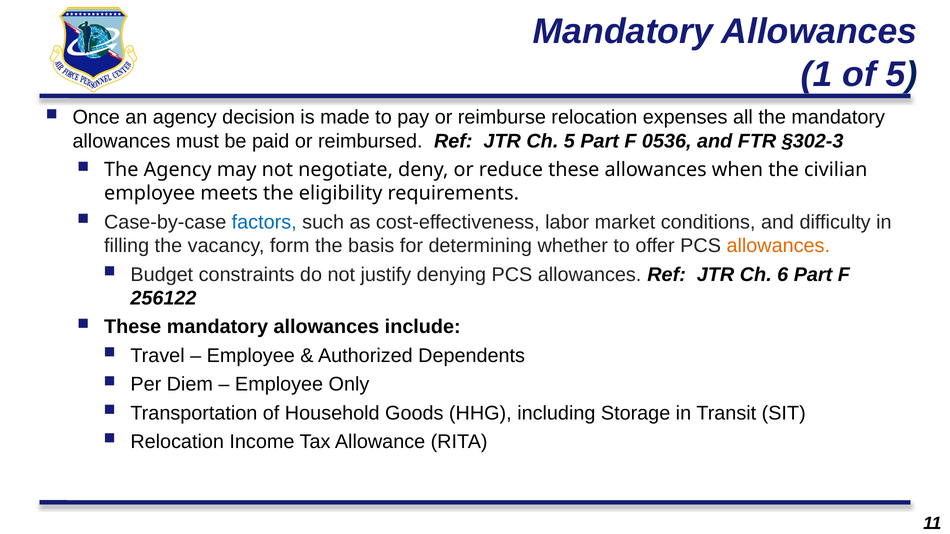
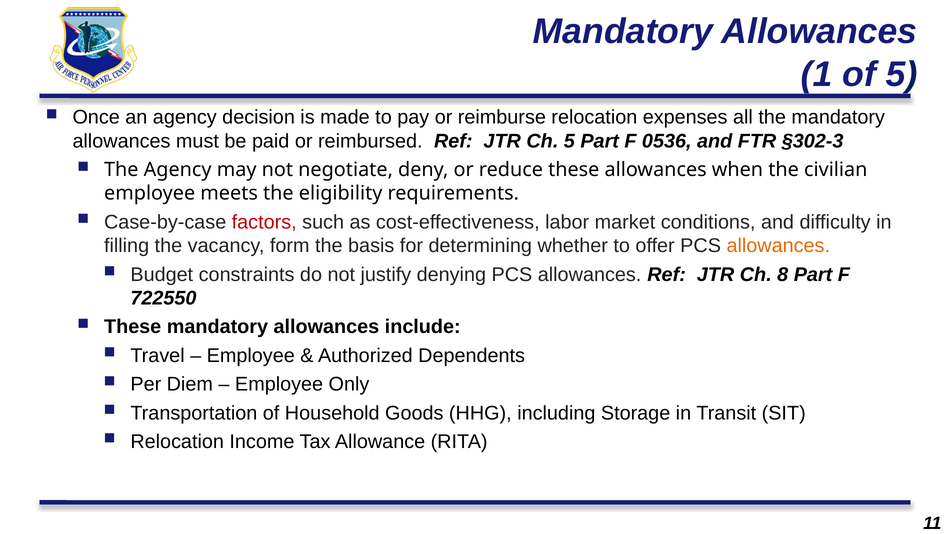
factors colour: blue -> red (264, 222)
6: 6 -> 8 (783, 275)
256122: 256122 -> 722550 (163, 298)
